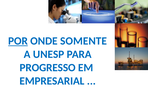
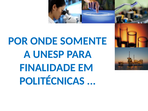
POR underline: present -> none (18, 41)
PROGRESSO: PROGRESSO -> FINALIDADE (48, 68)
EMPRESARIAL: EMPRESARIAL -> POLITÉCNICAS (52, 81)
